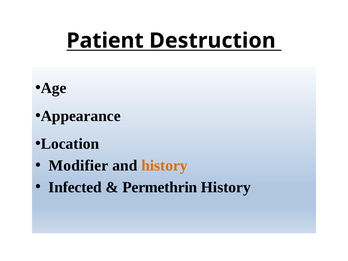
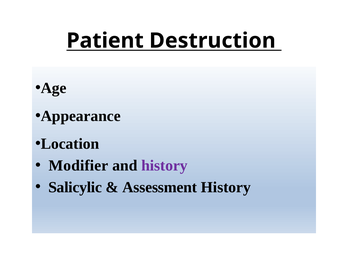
history colour: orange -> purple (164, 166)
Infected: Infected -> Salicylic (75, 187)
Permethrin: Permethrin -> Assessment (160, 187)
